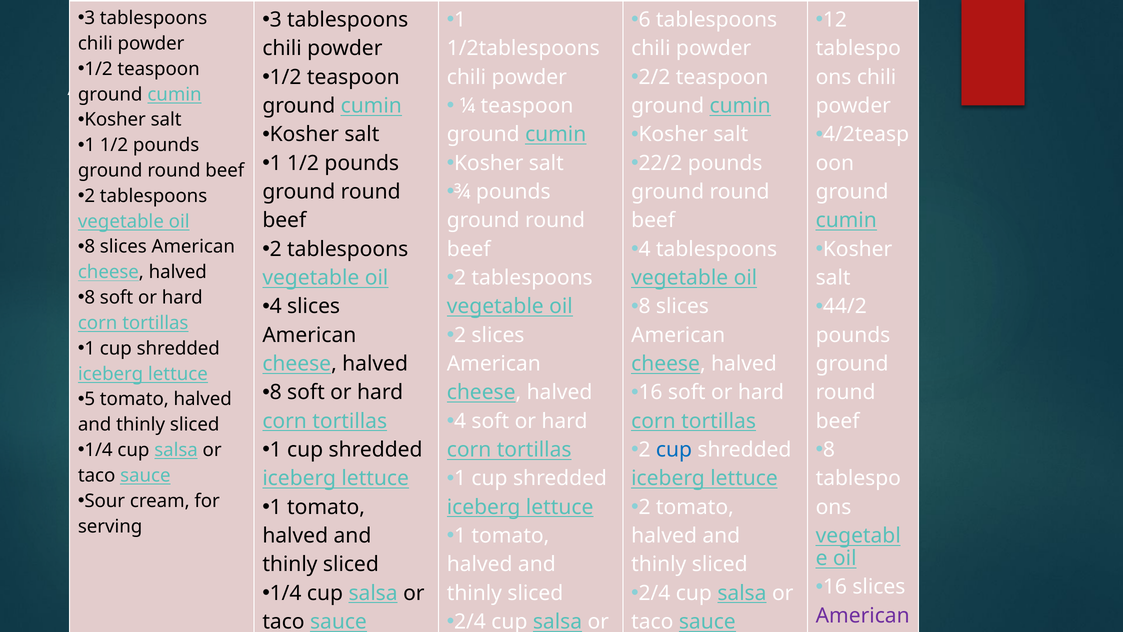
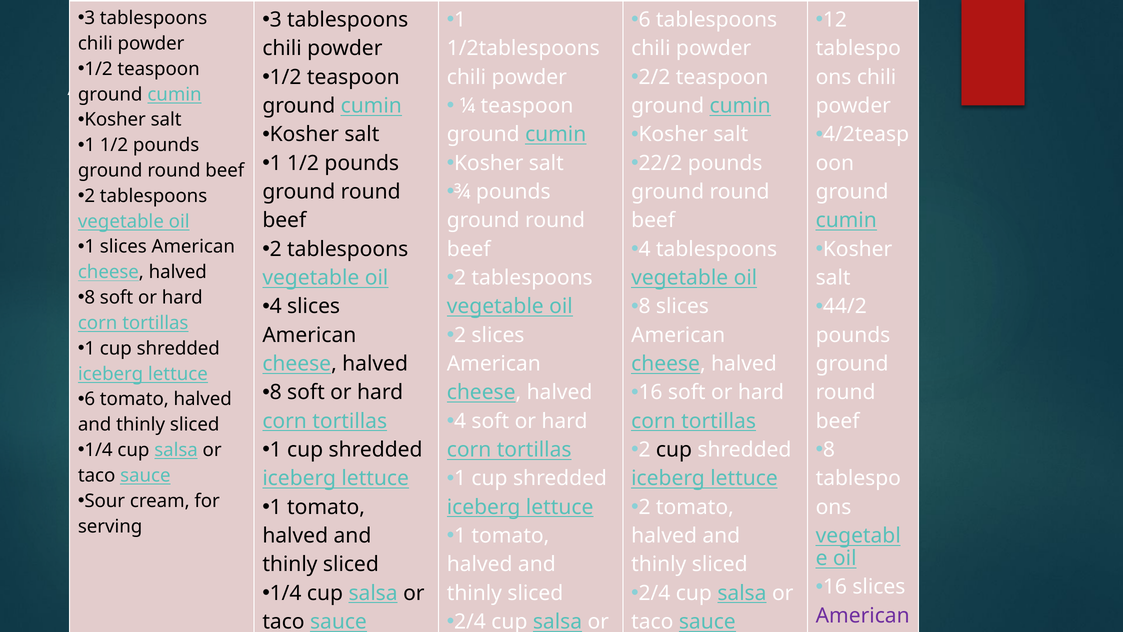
8: 8 -> 1 (90, 247)
5: 5 -> 6 (90, 399)
cup colour: blue -> black (674, 450)
